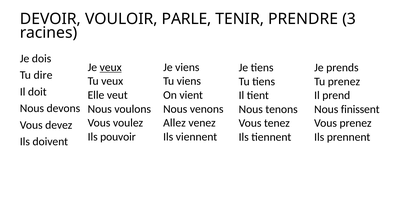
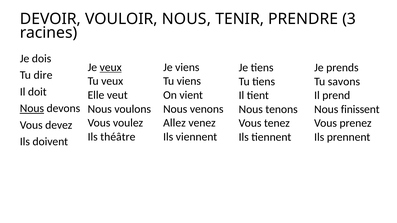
VOULOIR PARLE: PARLE -> NOUS (186, 19)
Tu prenez: prenez -> savons (344, 82)
Nous underline: none -> present (32, 108)
pouvoir: pouvoir -> théâtre (118, 137)
